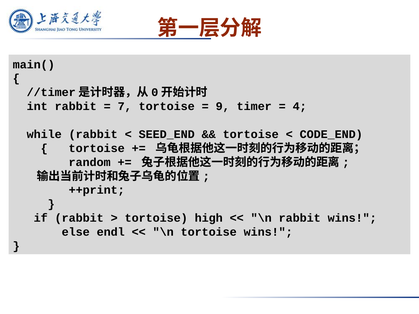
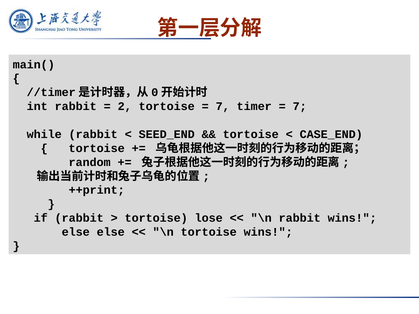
7: 7 -> 2 (125, 106)
9: 9 -> 7 (223, 106)
4: 4 -> 7 (300, 106)
CODE_END: CODE_END -> CASE_END (331, 134)
high: high -> lose (209, 218)
else endl: endl -> else (111, 232)
